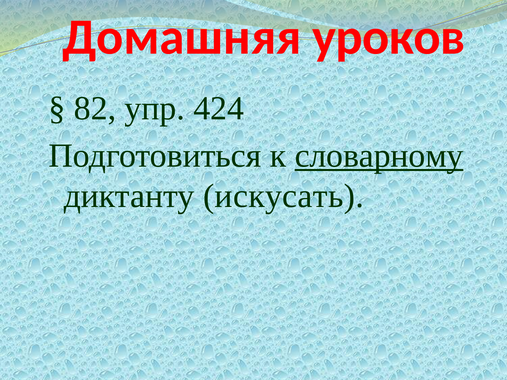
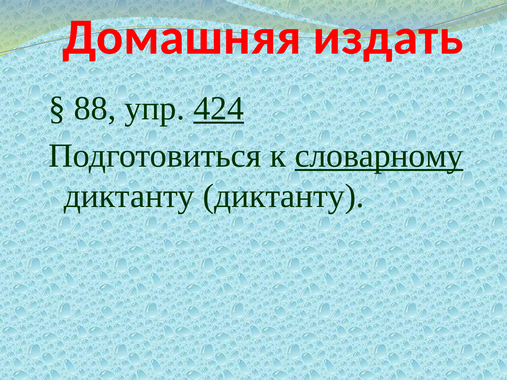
уроков: уроков -> издать (388, 37)
82: 82 -> 88 (95, 108)
424 underline: none -> present (219, 108)
диктанту искусать: искусать -> диктанту (284, 196)
